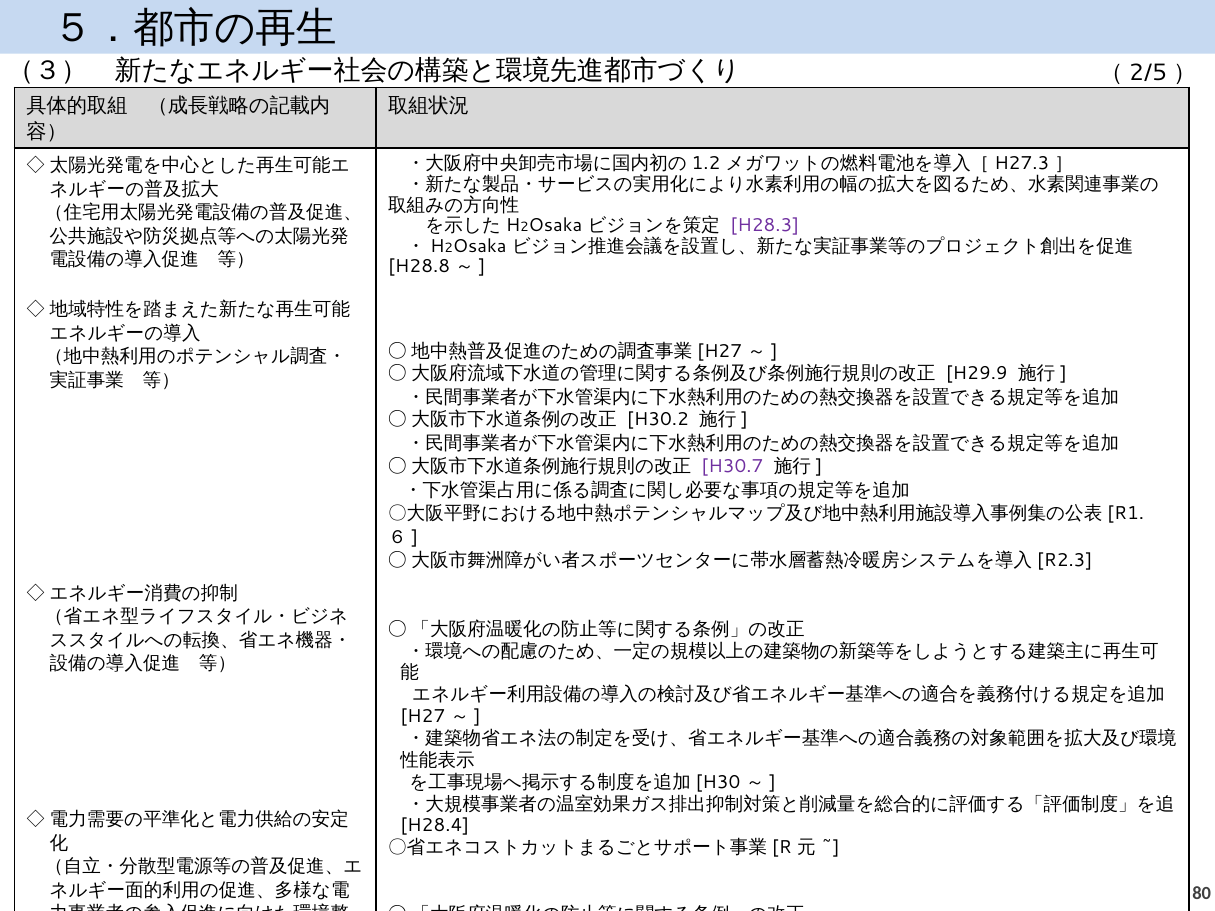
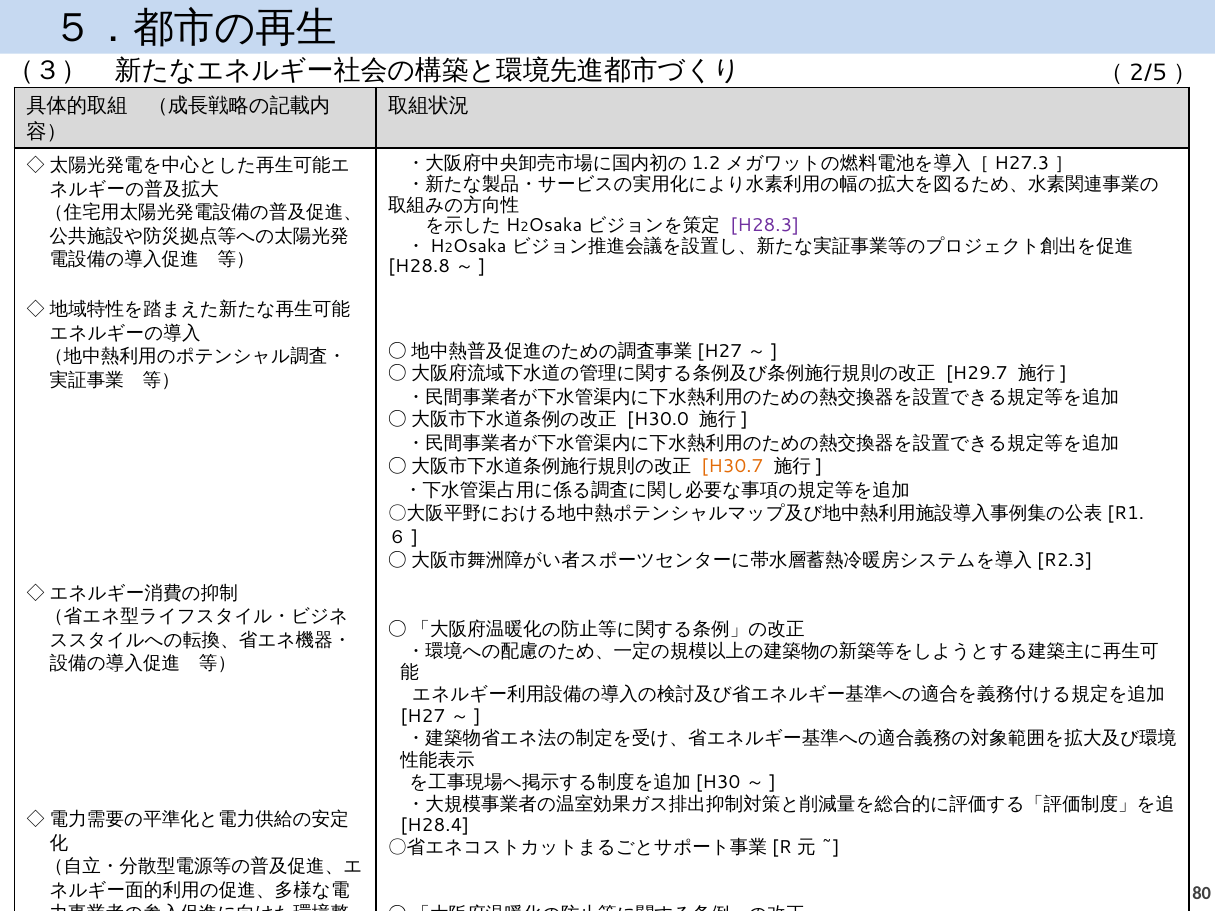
H29.9: H29.9 -> H29.7 (977, 374)
H30.2: H30.2 -> H30.0 (658, 419)
H30.7 colour: purple -> orange (732, 466)
